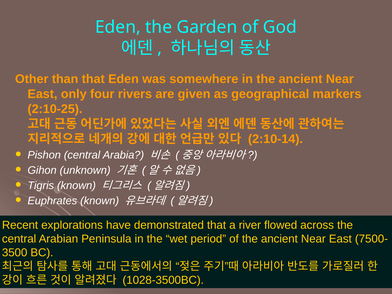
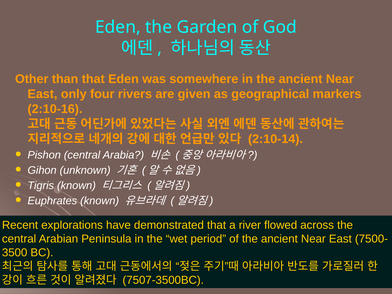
2:10-25: 2:10-25 -> 2:10-16 (55, 109)
1028-3500BC: 1028-3500BC -> 7507-3500BC (163, 280)
